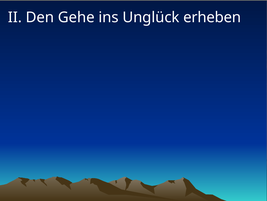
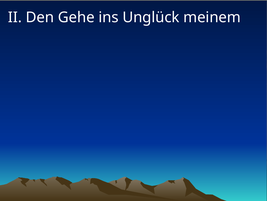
erheben: erheben -> meinem (212, 17)
